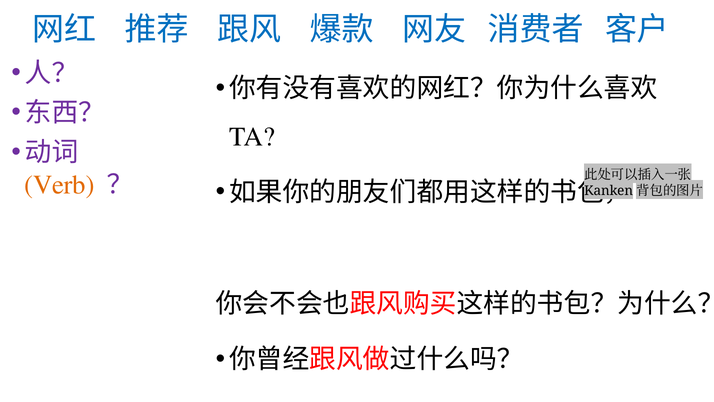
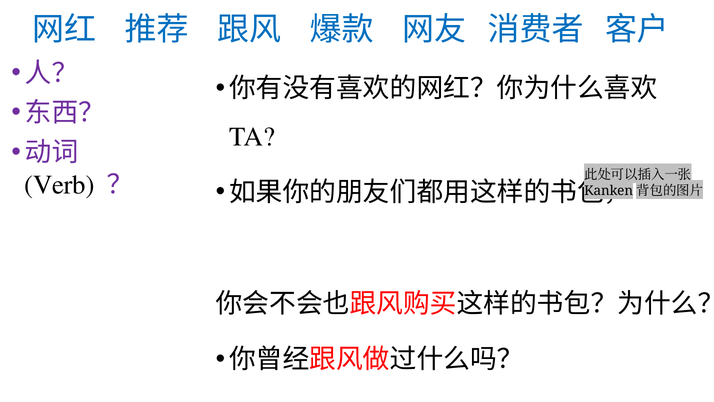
Verb colour: orange -> black (59, 185)
